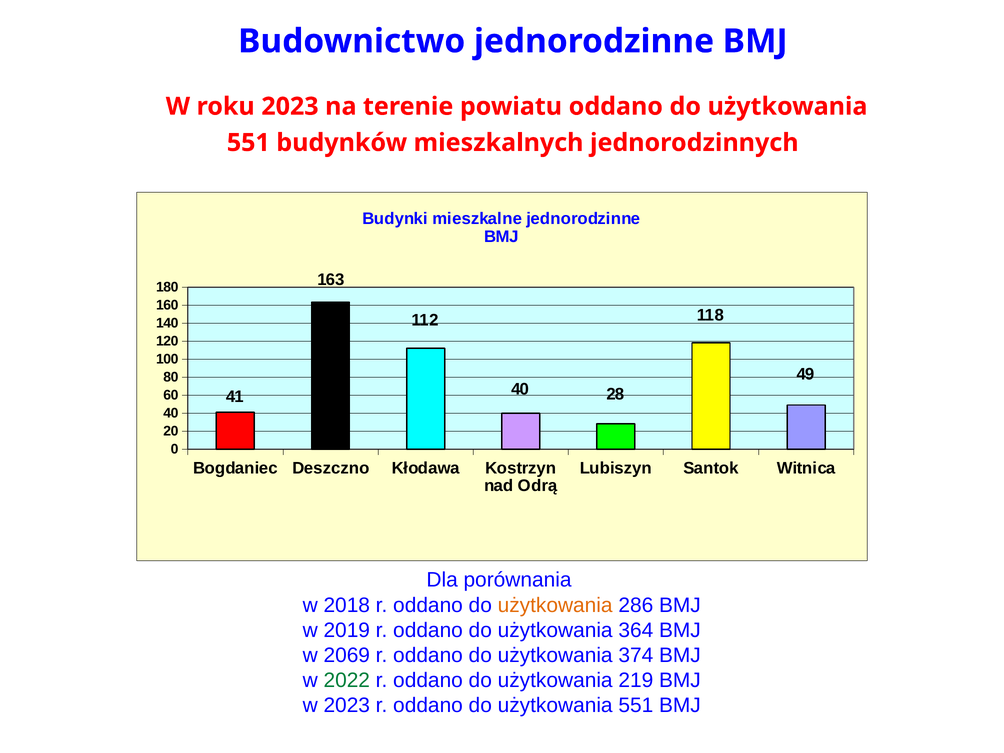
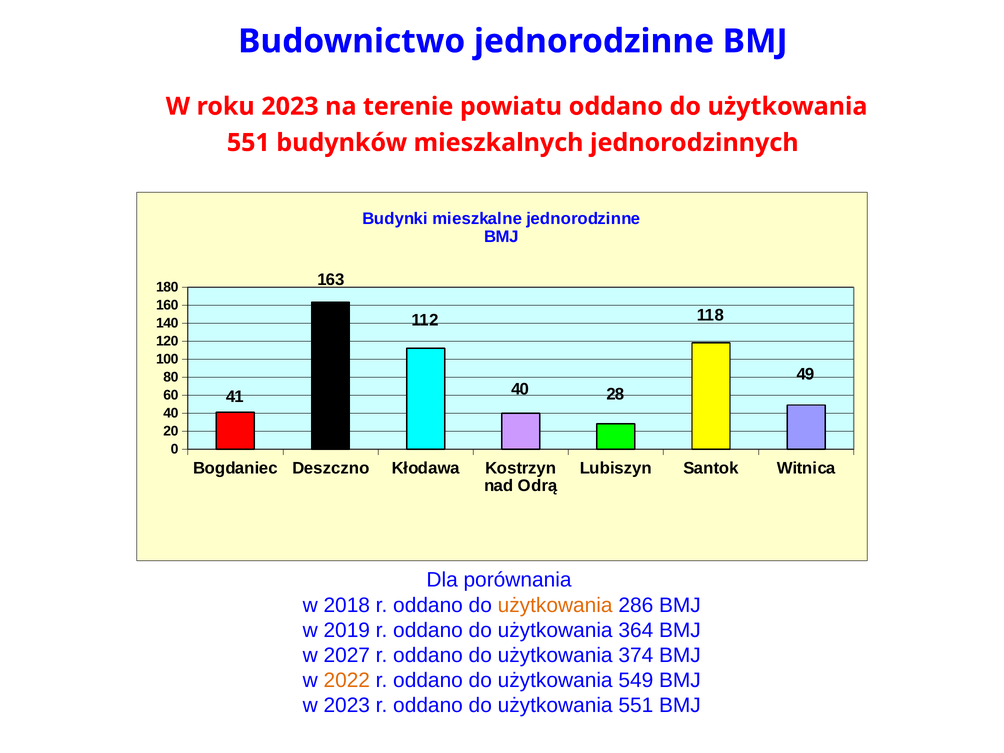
2069: 2069 -> 2027 (347, 655)
2022 colour: green -> orange (347, 680)
219: 219 -> 549 (636, 680)
